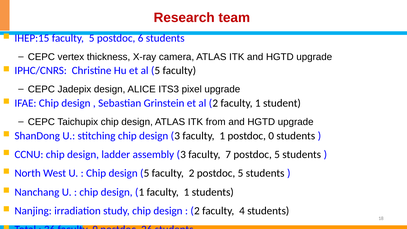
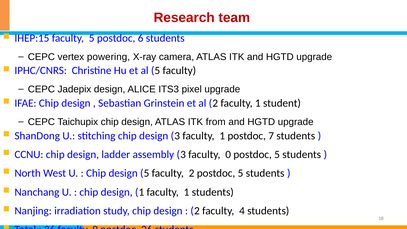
thickness: thickness -> powering (108, 57)
0: 0 -> 7 (271, 136)
7: 7 -> 0 (228, 154)
